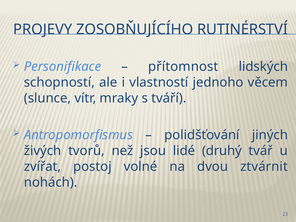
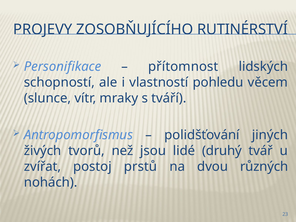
jednoho: jednoho -> pohledu (218, 82)
volné: volné -> prstů (140, 167)
ztvárnit: ztvárnit -> různých (264, 167)
